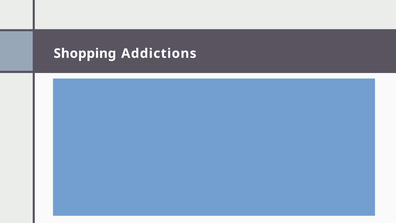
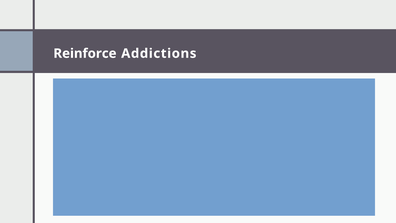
Shopping: Shopping -> Reinforce (85, 53)
